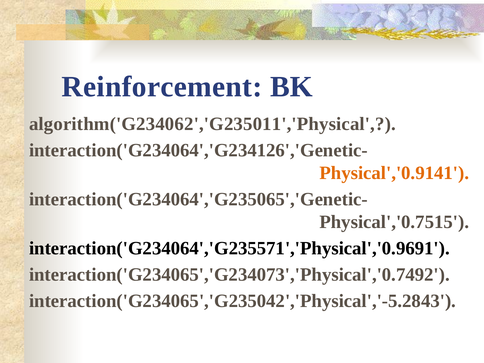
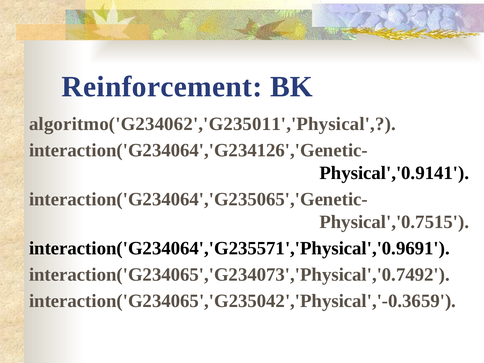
algorithm('G234062','G235011','Physical: algorithm('G234062','G235011','Physical -> algoritmo('G234062','G235011','Physical (212, 124)
Physical','0.9141 colour: orange -> black (394, 173)
interaction('G234065','G235042','Physical','-5.2843: interaction('G234065','G235042','Physical','-5.2843 -> interaction('G234065','G235042','Physical','-0.3659 (243, 301)
